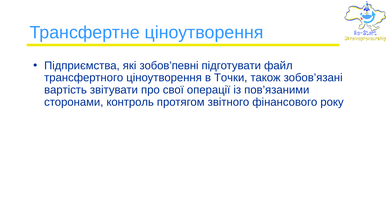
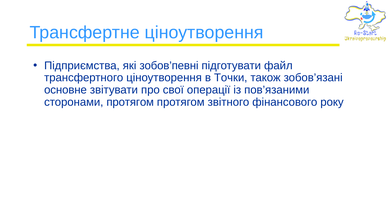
вартість: вартість -> основне (65, 90)
сторонами контроль: контроль -> протягом (130, 102)
